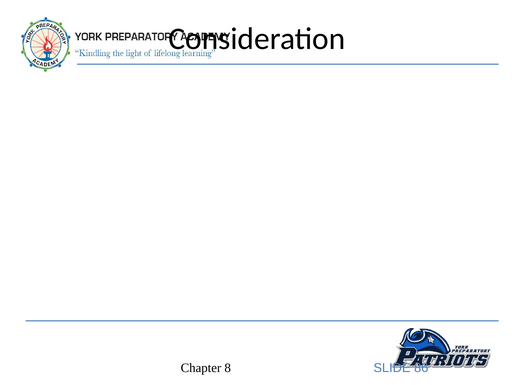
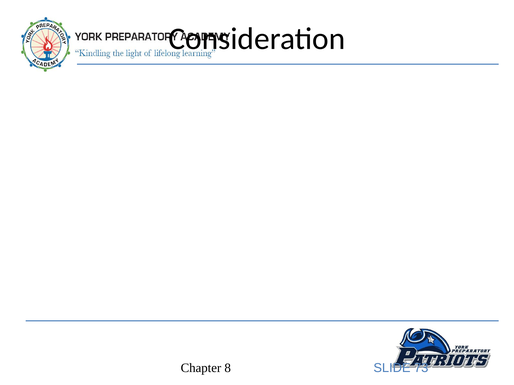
86: 86 -> 73 (421, 368)
